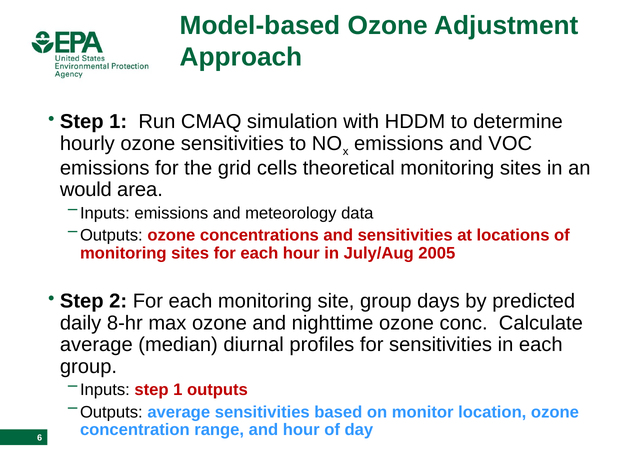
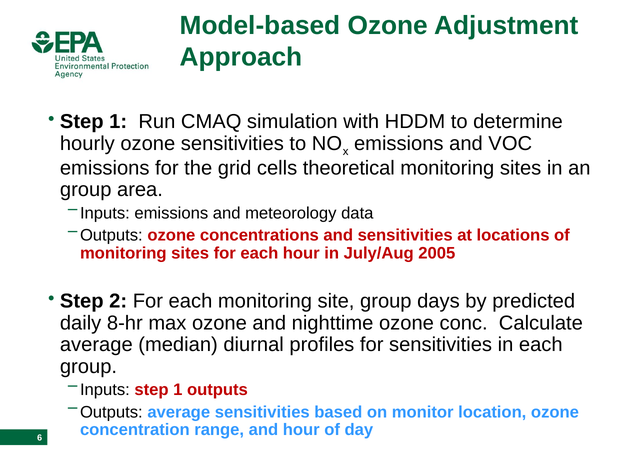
would: would -> group (86, 190)
